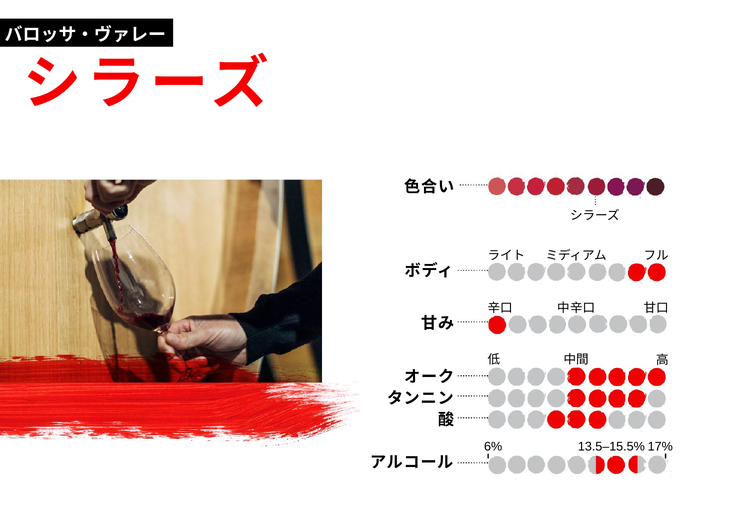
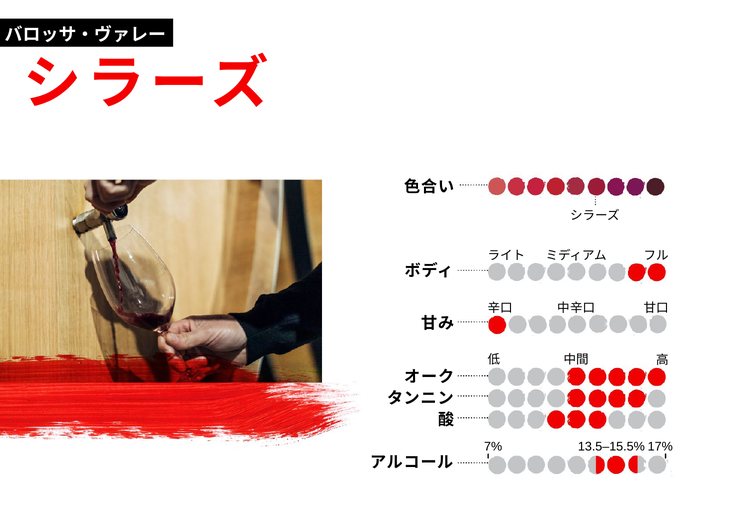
6%: 6% -> 7% (493, 447)
